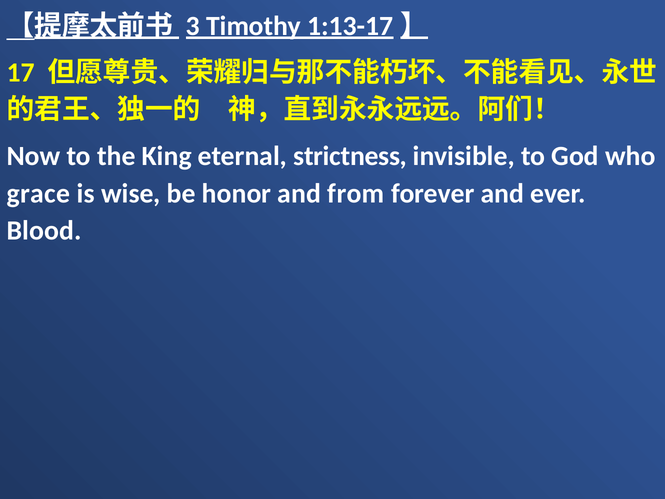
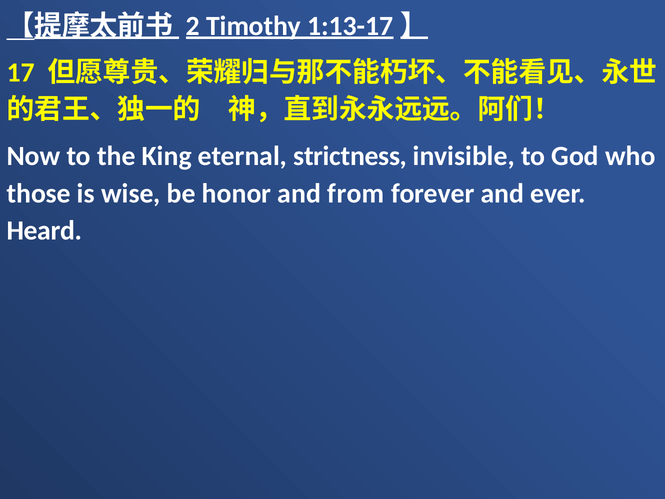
3: 3 -> 2 (193, 26)
grace: grace -> those (39, 193)
Blood: Blood -> Heard (45, 230)
